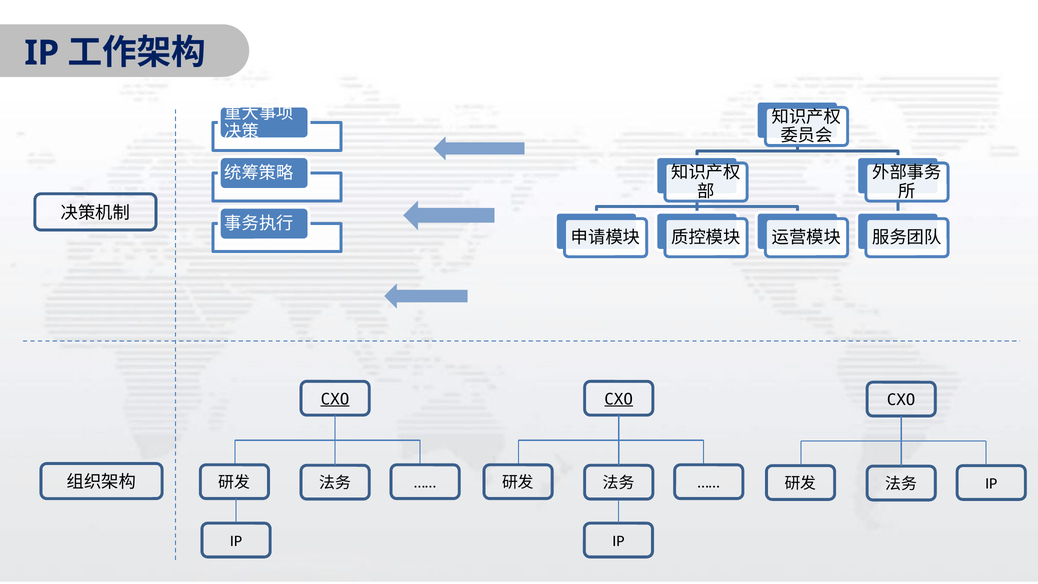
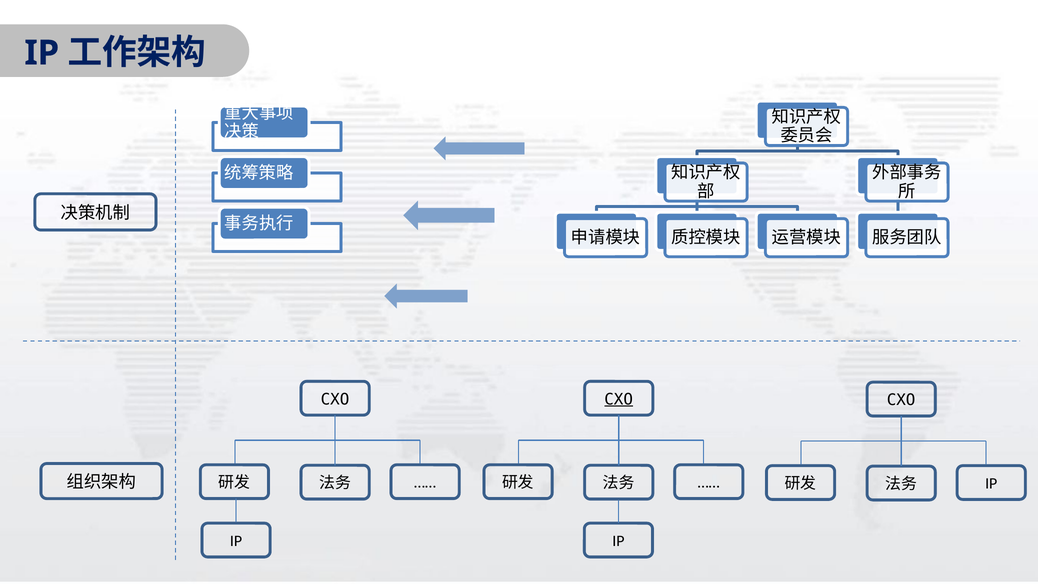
CXO underline: present -> none (335, 399)
